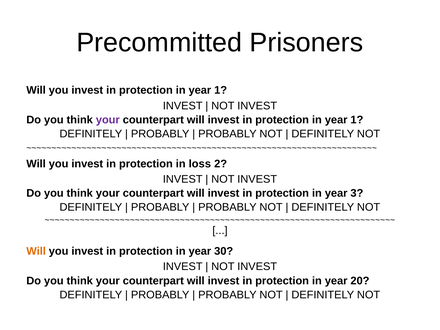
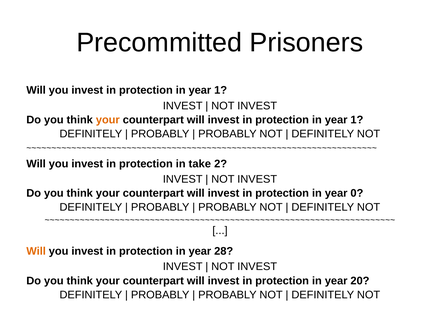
your colour: purple -> orange (108, 120)
loss: loss -> take (200, 164)
3: 3 -> 0 (357, 193)
30: 30 -> 28 (224, 251)
